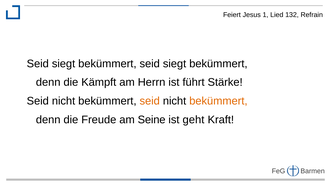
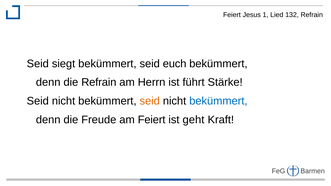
bekümmert seid siegt: siegt -> euch (175, 64)
die Kämpft: Kämpft -> Refrain (99, 82)
bekümmert colour: orange -> blue (218, 101)
am Seine: Seine -> Feiert (152, 120)
